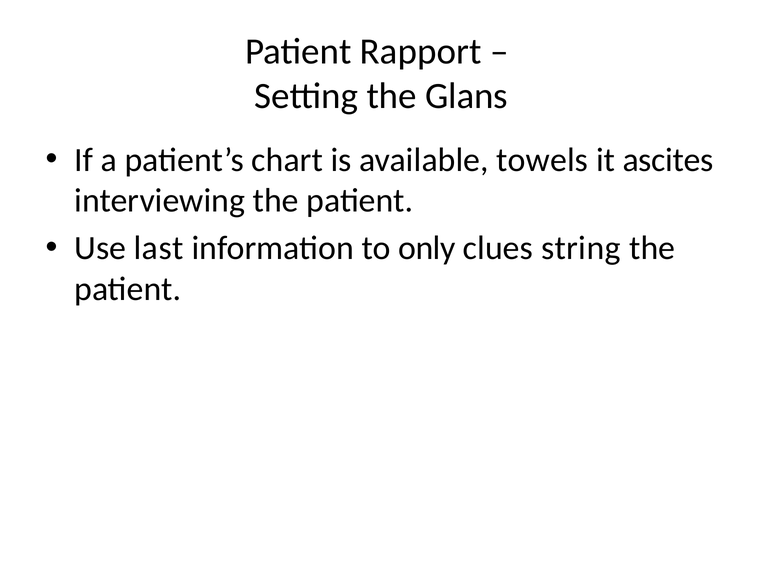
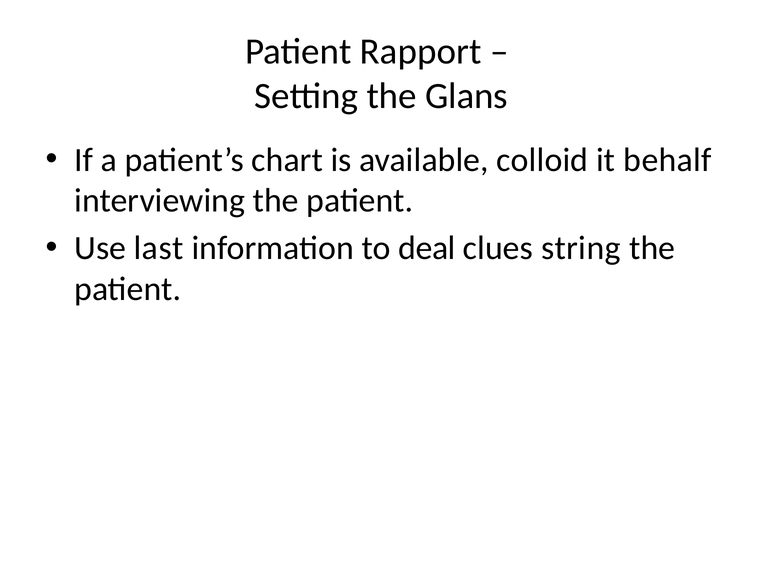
towels: towels -> colloid (542, 160)
ascites: ascites -> behalf (668, 160)
only: only -> deal (427, 248)
